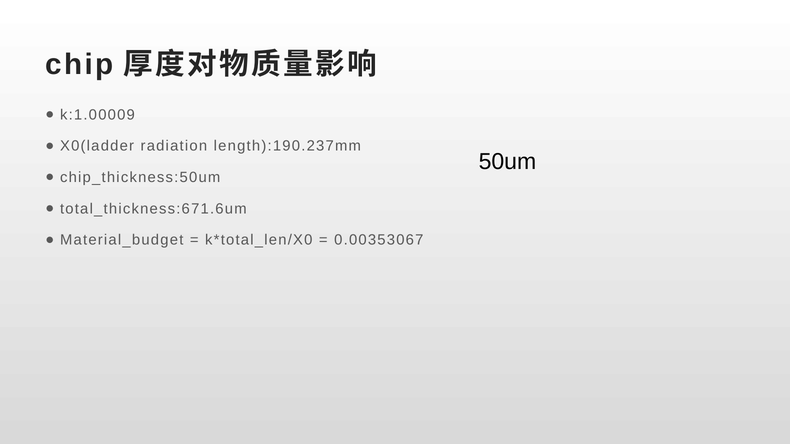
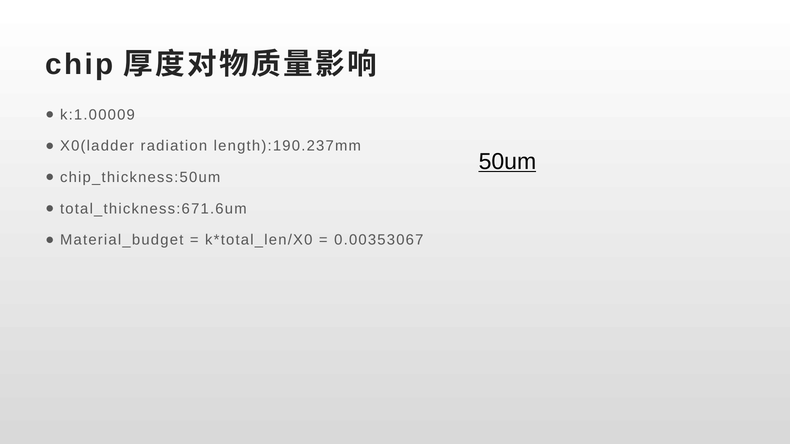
50um underline: none -> present (507, 162)
